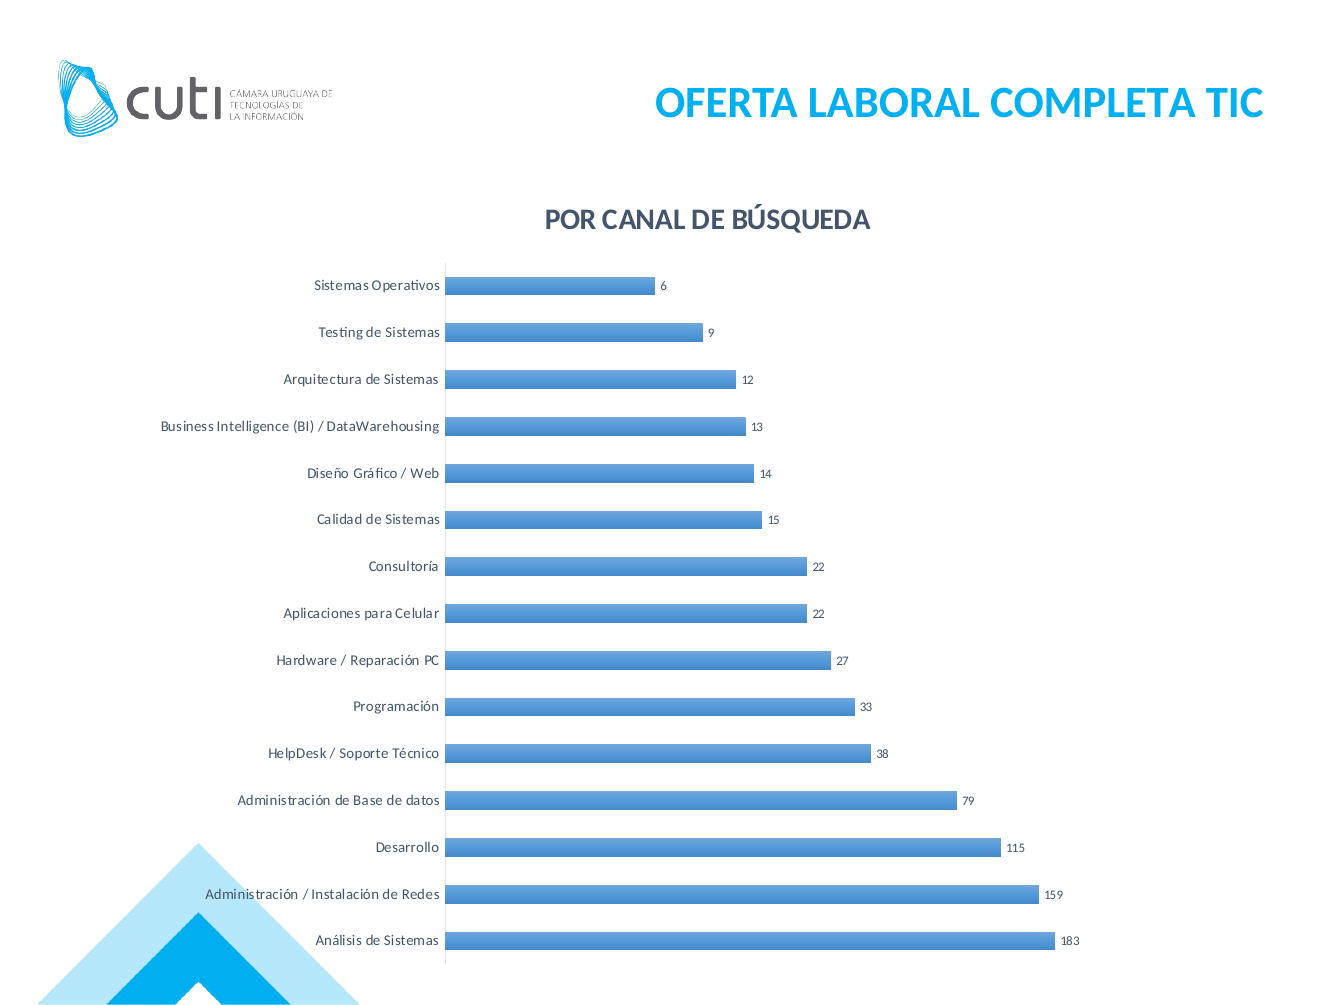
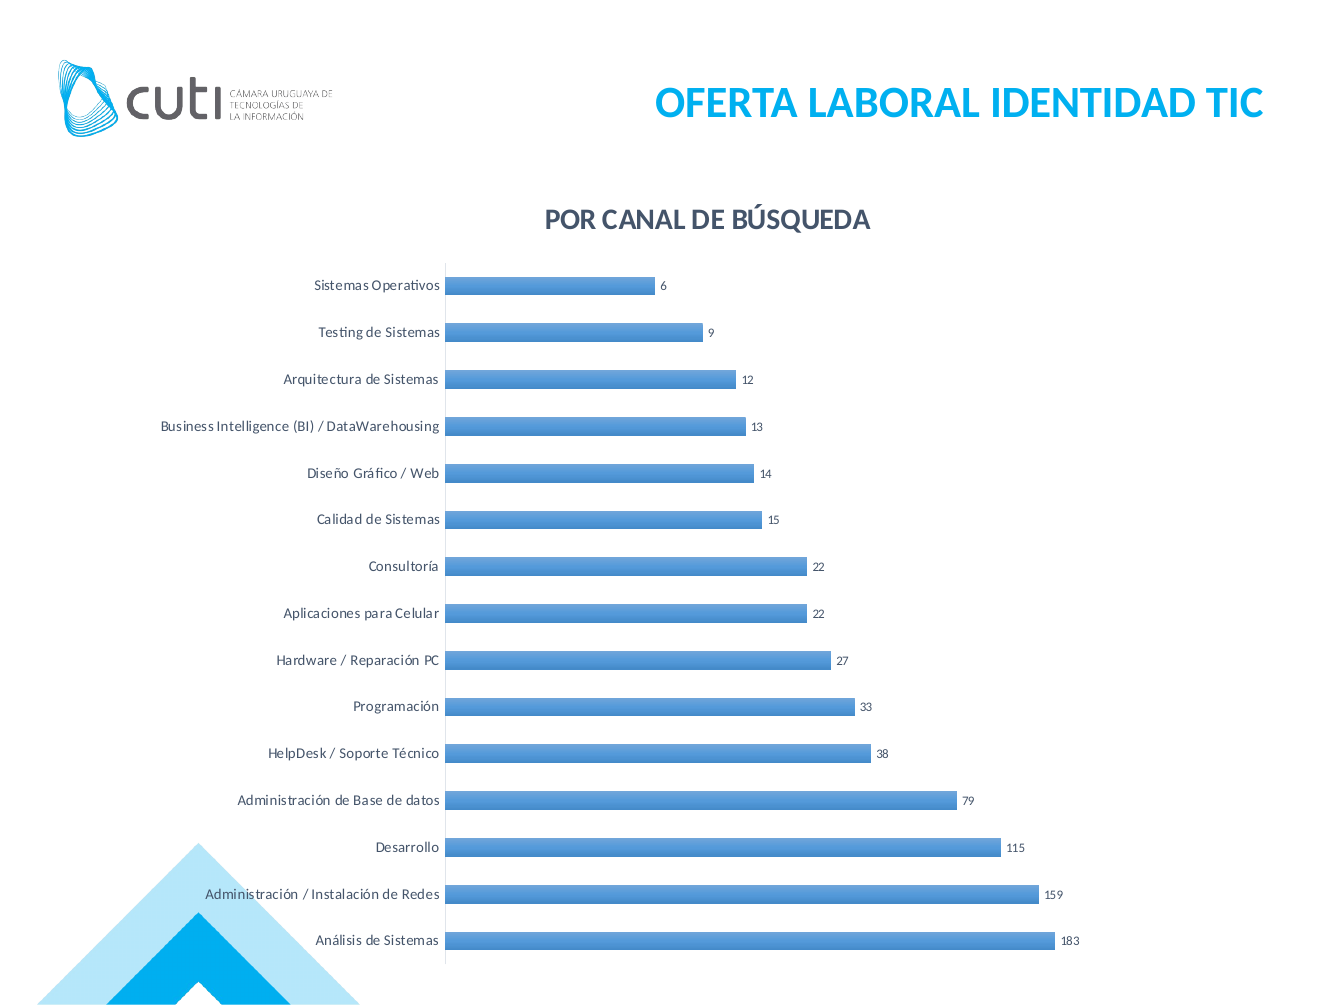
COMPLETA: COMPLETA -> IDENTIDAD (1093, 103)
